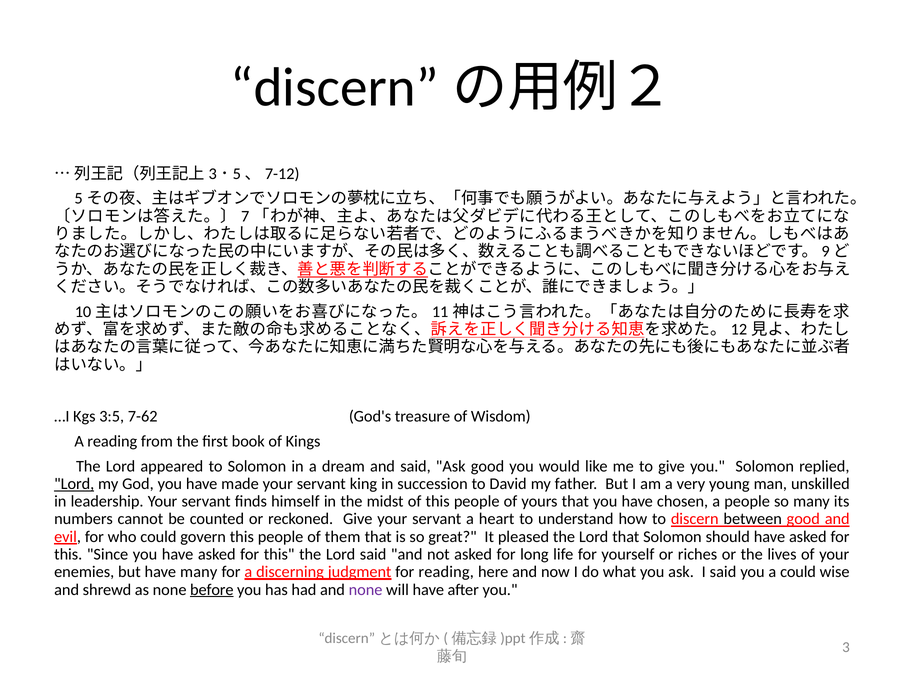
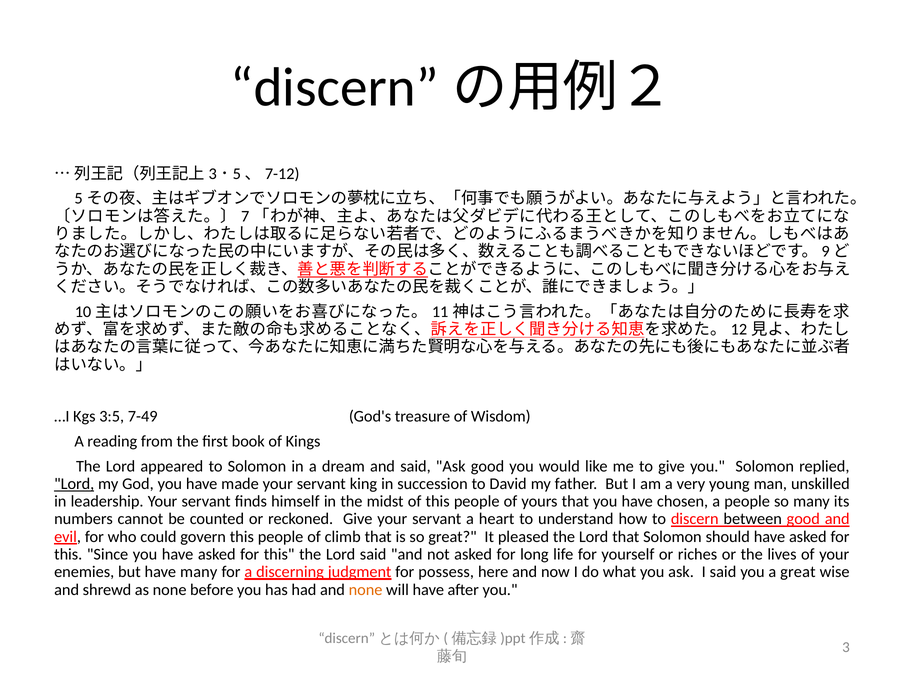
7-62: 7-62 -> 7-49 (143, 416)
them: them -> climb (343, 537)
for reading: reading -> possess (446, 572)
a could: could -> great (798, 572)
before underline: present -> none (212, 590)
none colour: purple -> orange (366, 590)
